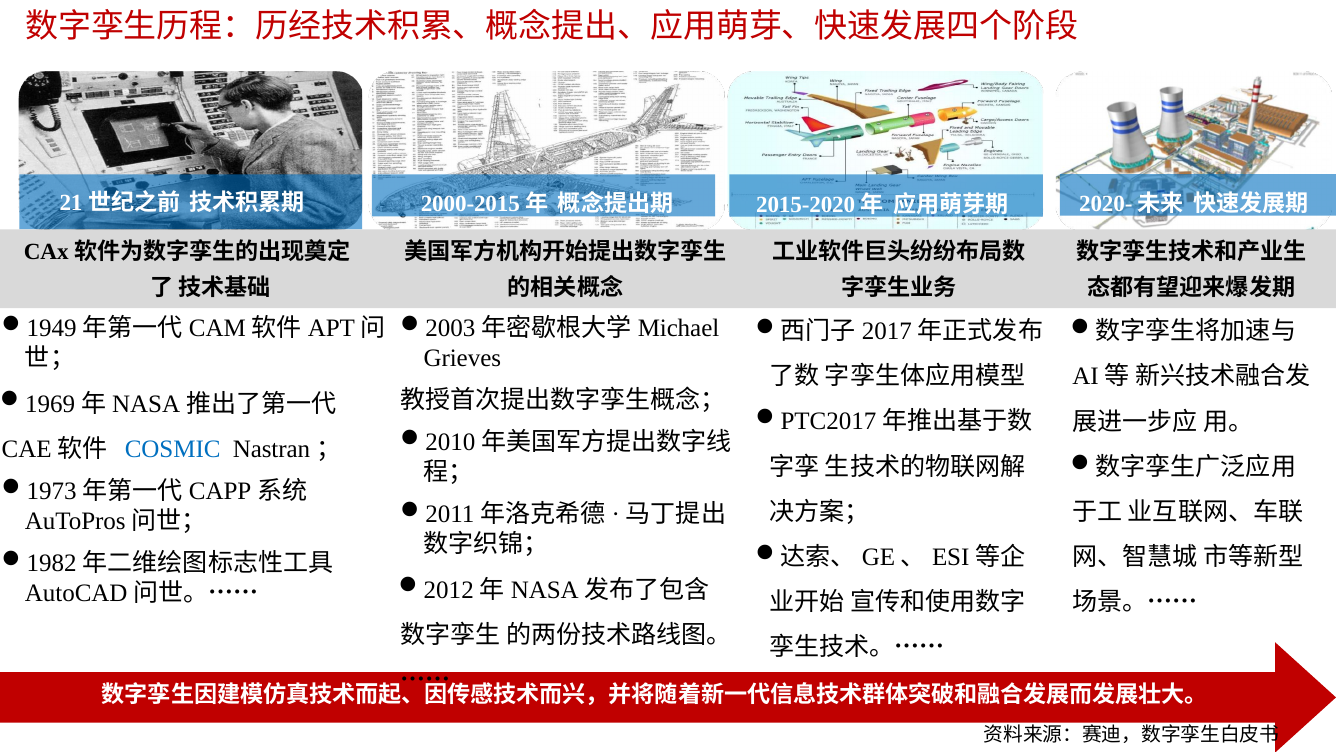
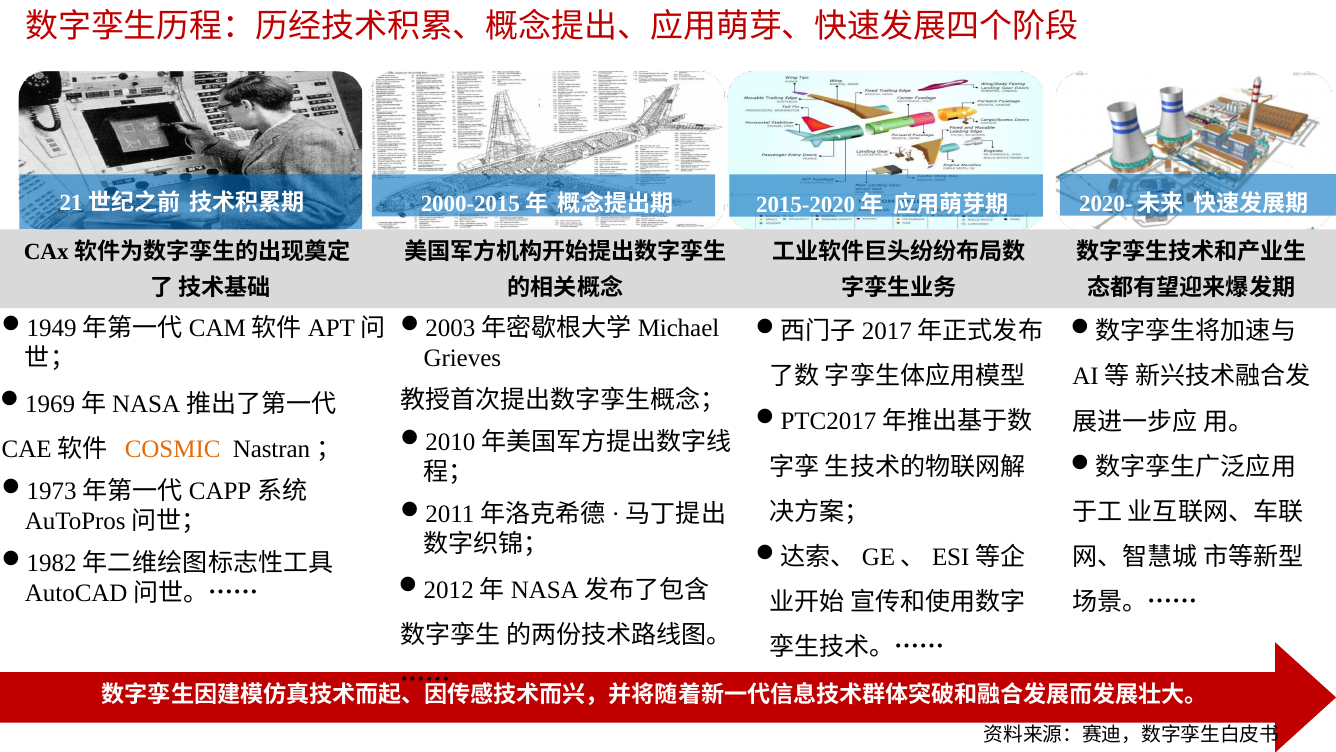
COSMIC colour: blue -> orange (173, 449)
